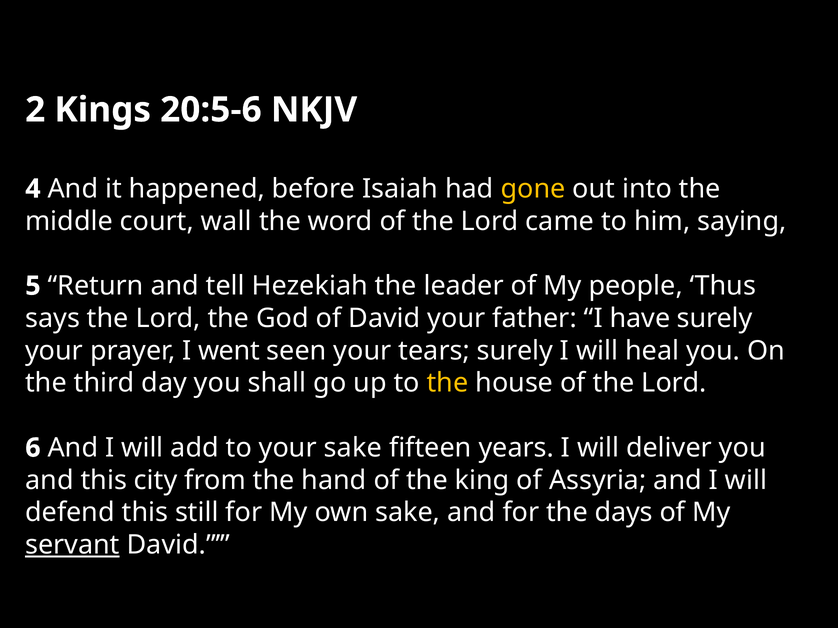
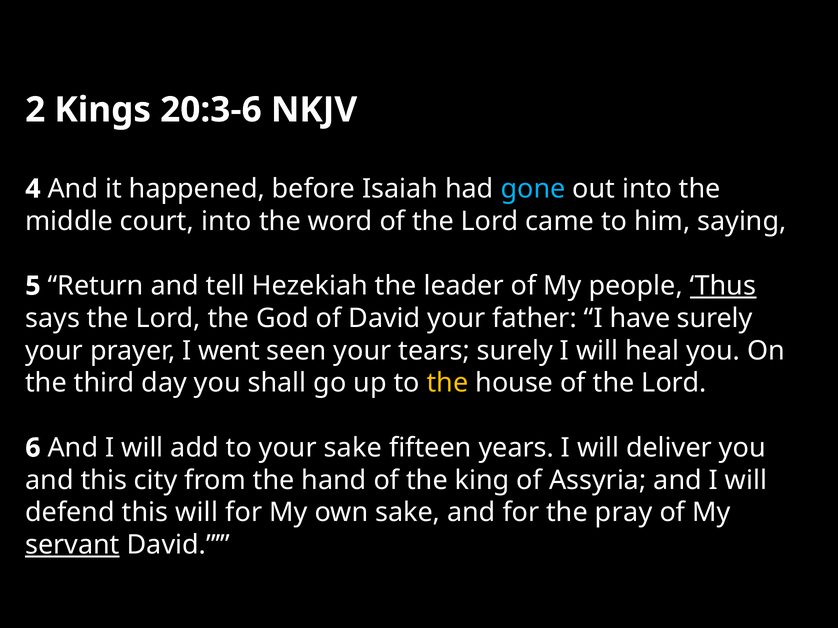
20:5-6: 20:5-6 -> 20:3-6 (211, 110)
gone colour: yellow -> light blue (533, 189)
court wall: wall -> into (226, 221)
Thus underline: none -> present (723, 286)
this still: still -> will (197, 513)
days: days -> pray (624, 513)
